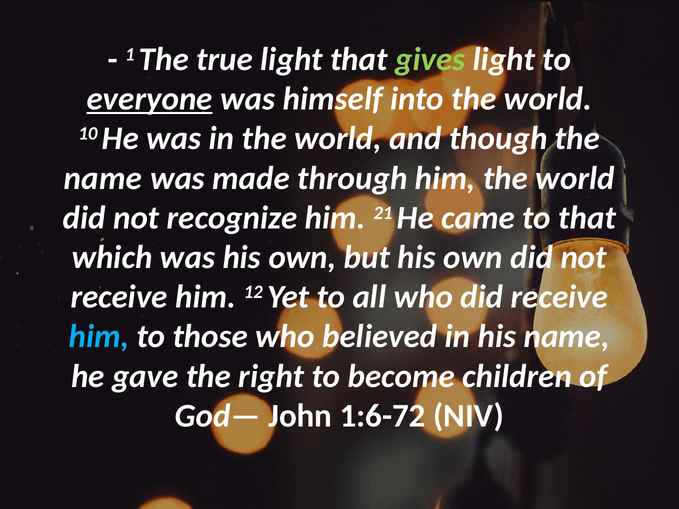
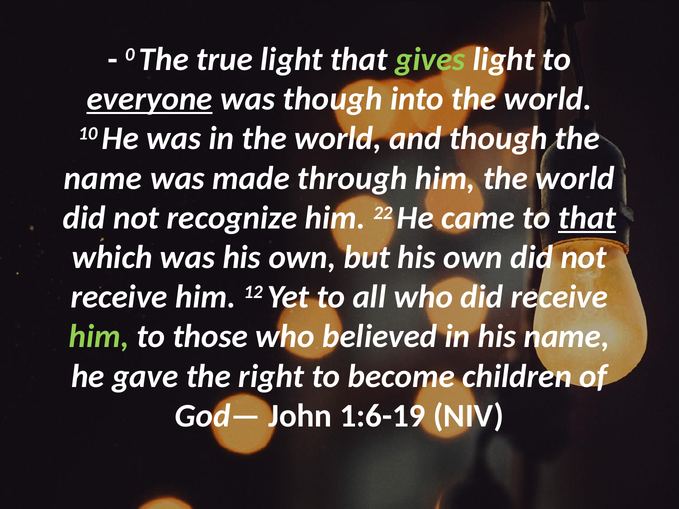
1: 1 -> 0 (130, 54)
was himself: himself -> though (333, 99)
21: 21 -> 22 (383, 213)
that underline: none -> present (587, 218)
him colour: light blue -> light green (99, 337)
1:6-72: 1:6-72 -> 1:6-19 (383, 416)
